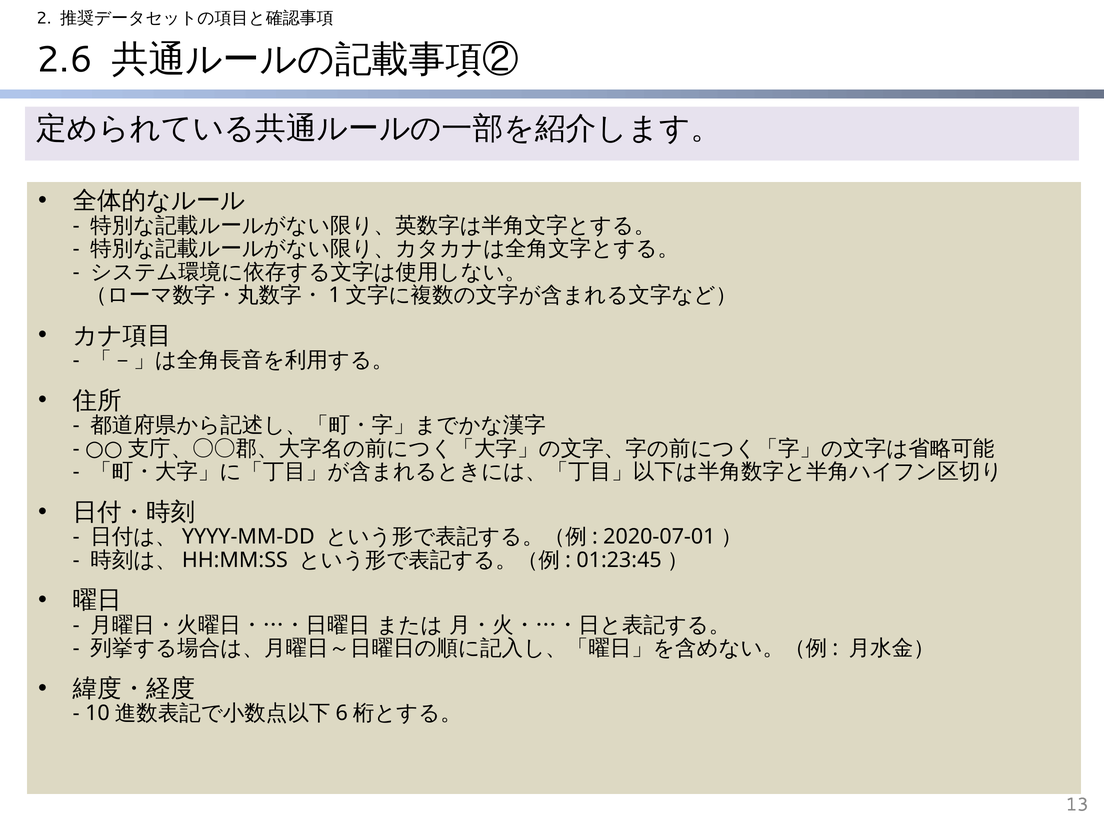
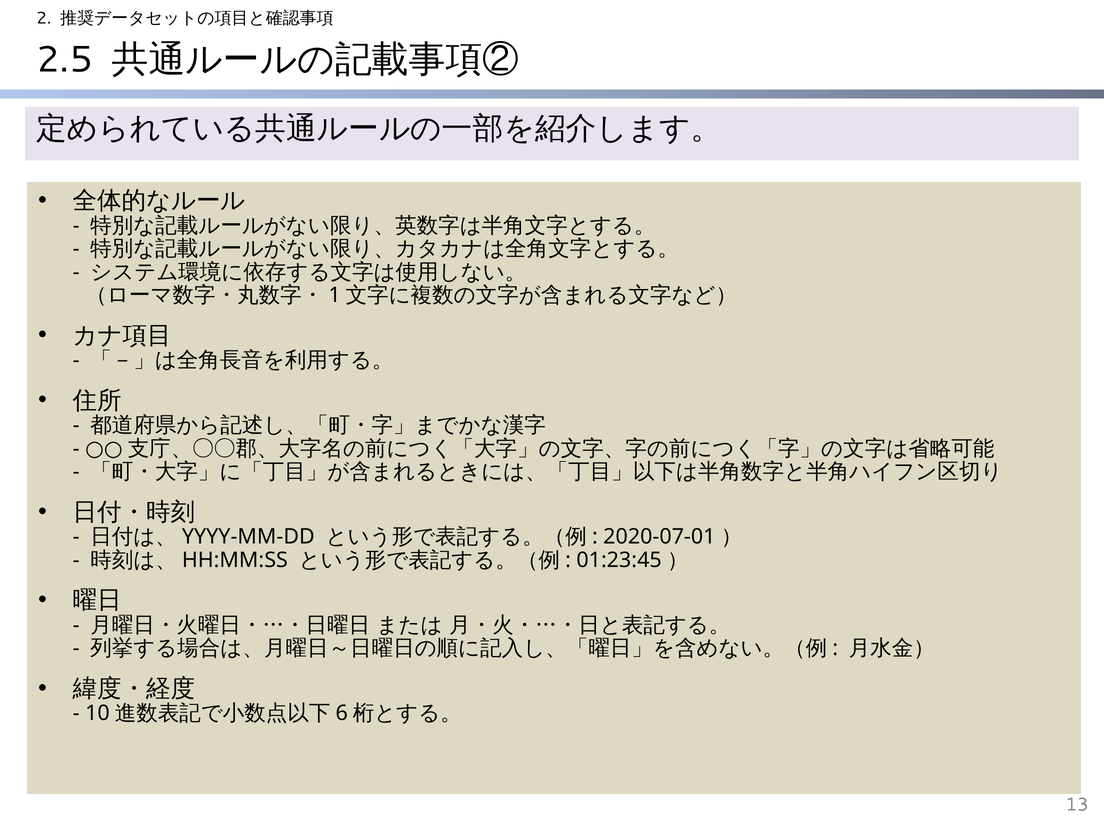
2.6: 2.6 -> 2.5 (65, 59)
